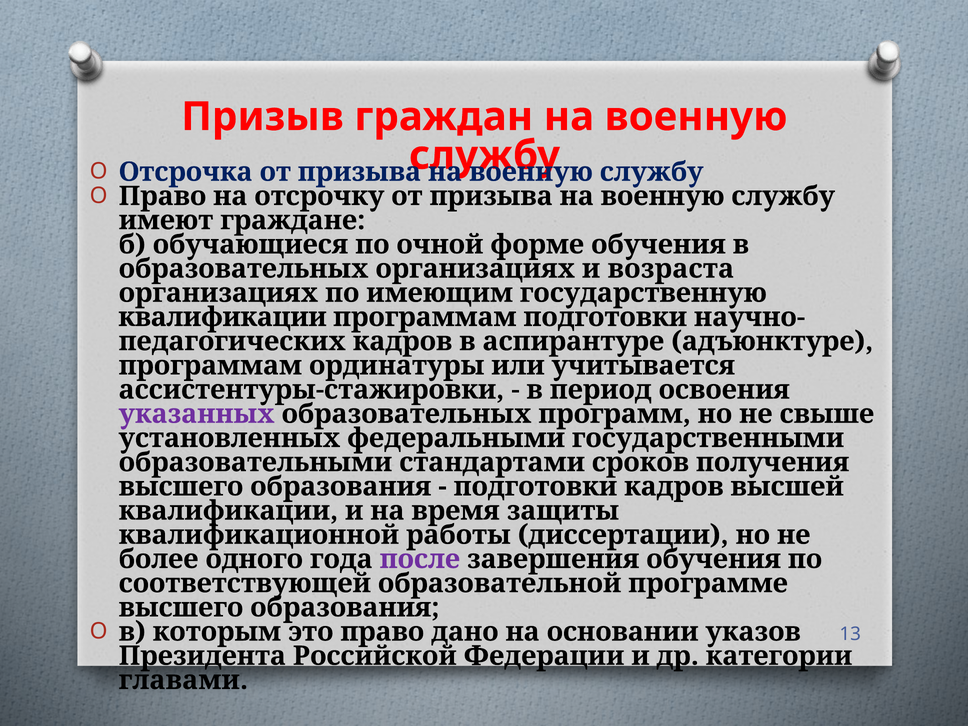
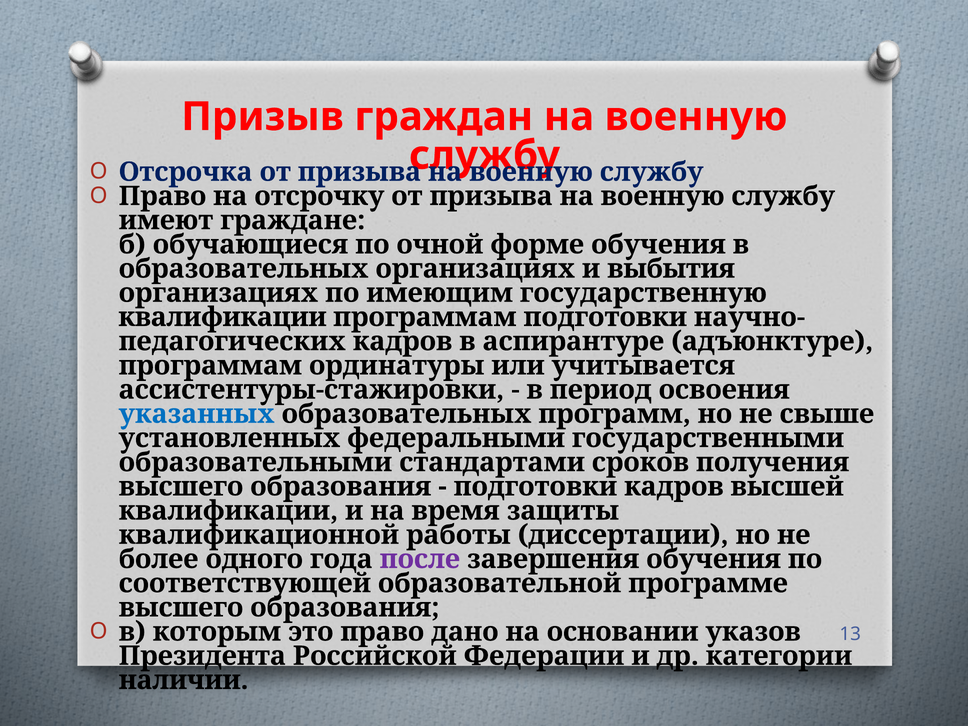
возраста: возраста -> выбытия (671, 269)
указанных colour: purple -> blue (197, 414)
главами: главами -> наличии (184, 680)
